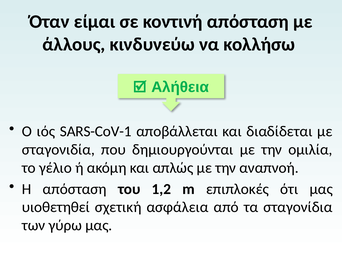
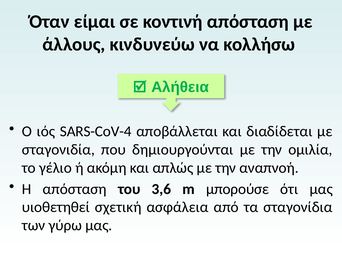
SARS-CoV-1: SARS-CoV-1 -> SARS-CoV-4 (96, 132)
1,2: 1,2 -> 3,6 (161, 189)
επιπλοκές: επιπλοκές -> μπορούσε (238, 189)
